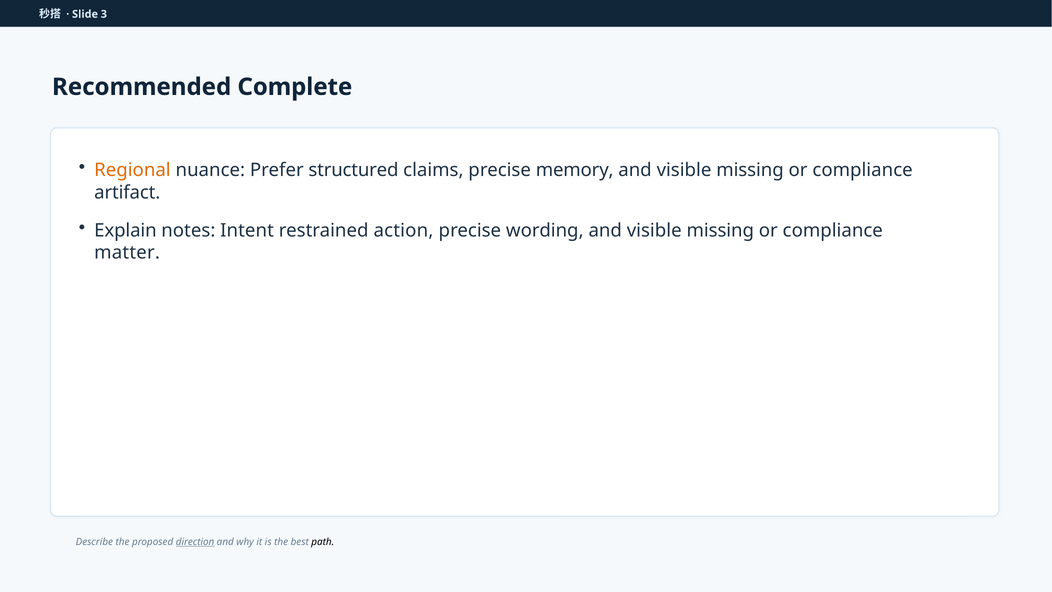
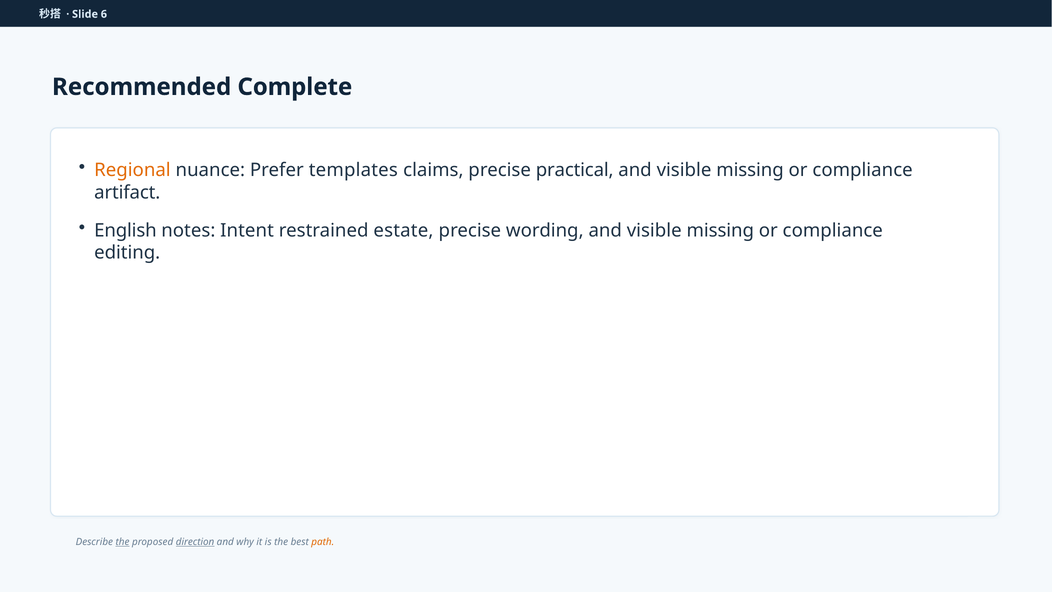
3: 3 -> 6 (104, 14)
structured: structured -> templates (353, 170)
memory: memory -> practical (575, 170)
Explain: Explain -> English (125, 230)
action: action -> estate (403, 230)
matter: matter -> editing (127, 253)
the underline: none -> present (123, 542)
path colour: black -> orange (323, 542)
